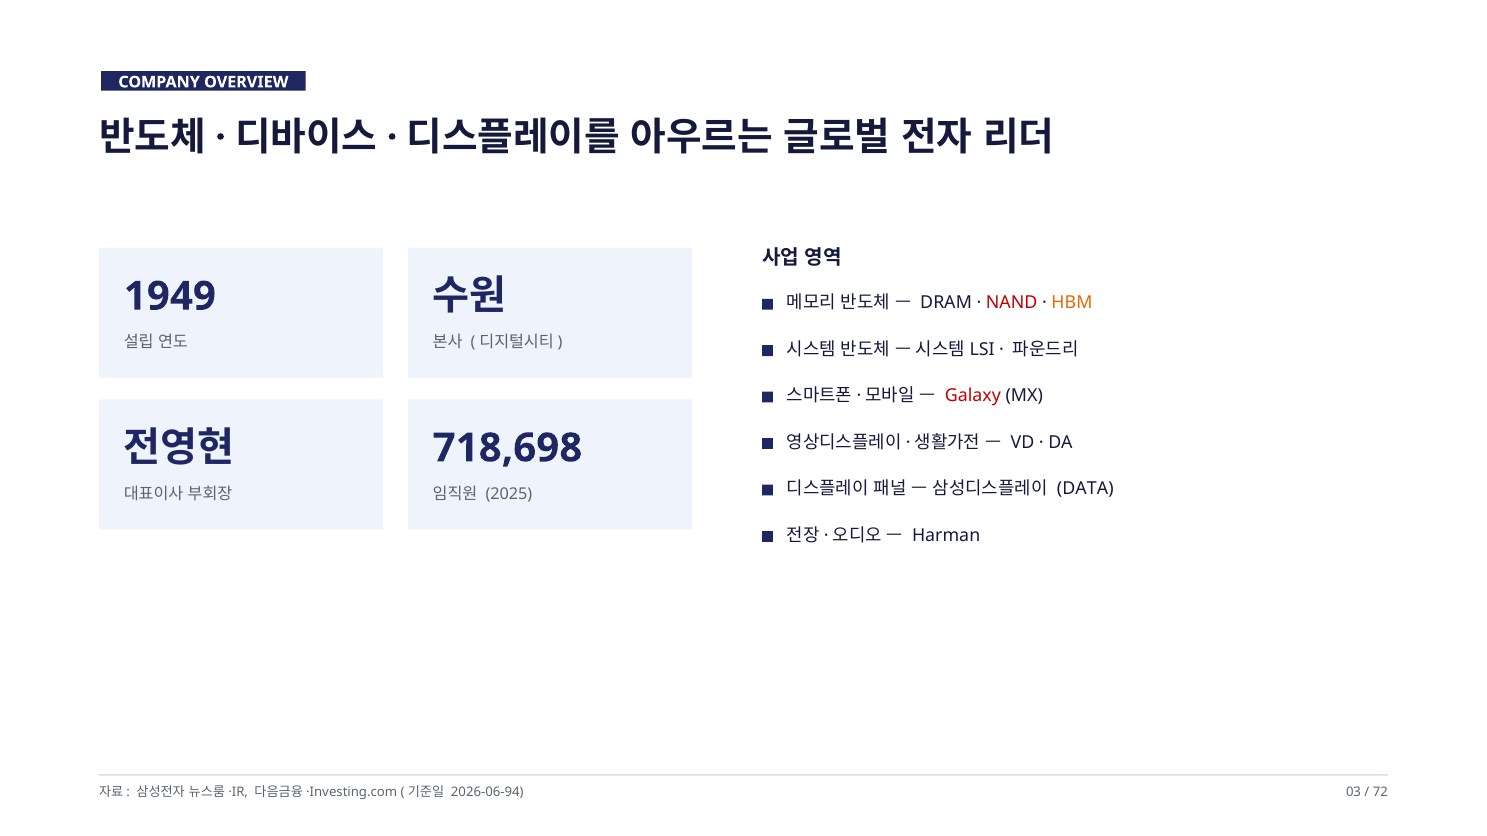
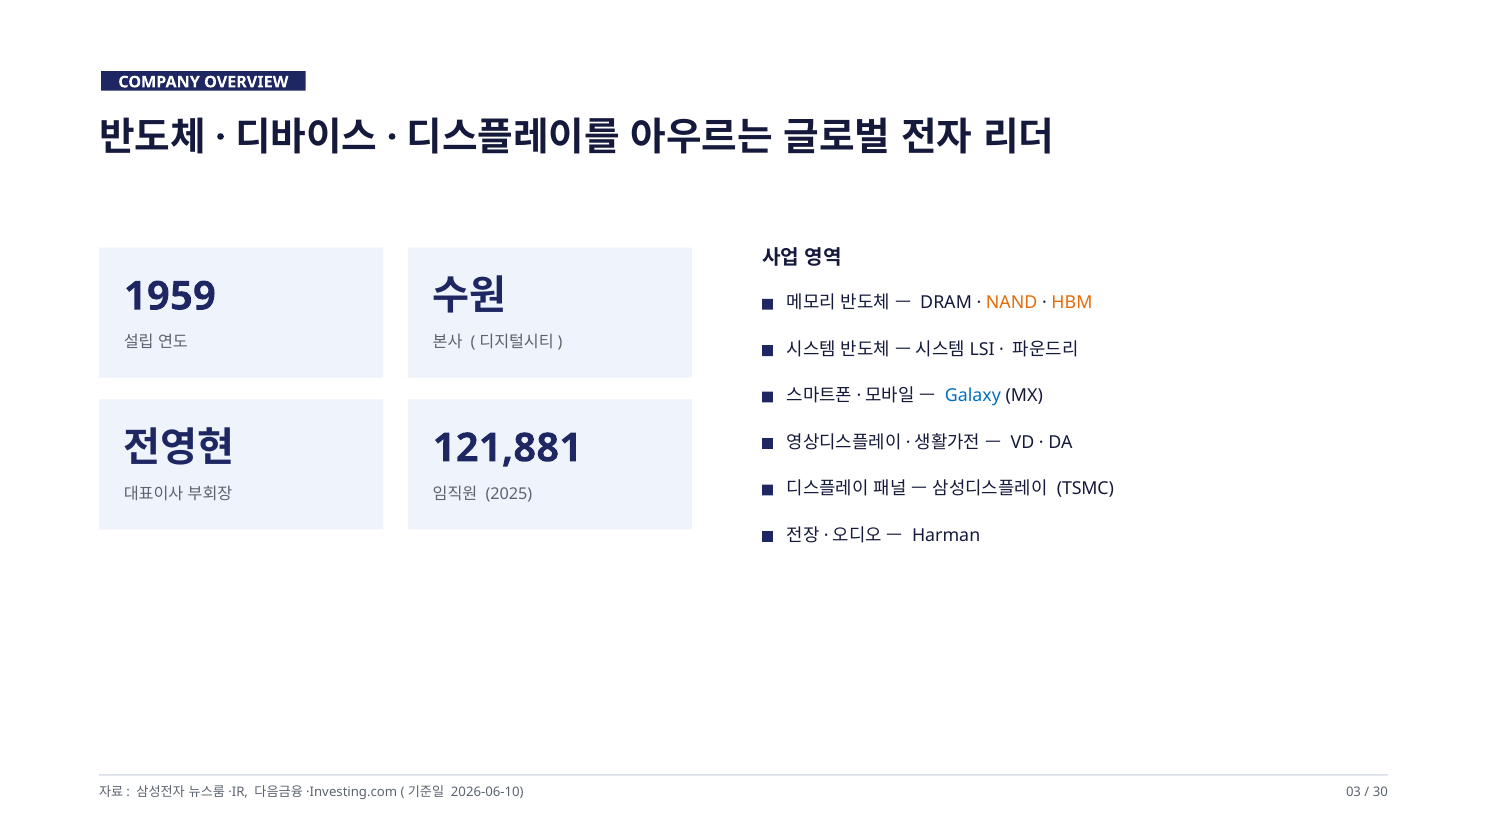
1949: 1949 -> 1959 (170, 296)
NAND colour: red -> orange (1012, 303)
Galaxy colour: red -> blue (973, 396)
718,698: 718,698 -> 121,881 (507, 448)
DATA: DATA -> TSMC (1085, 489)
2026-06-94: 2026-06-94 -> 2026-06-10 (487, 793)
72: 72 -> 30 (1380, 793)
